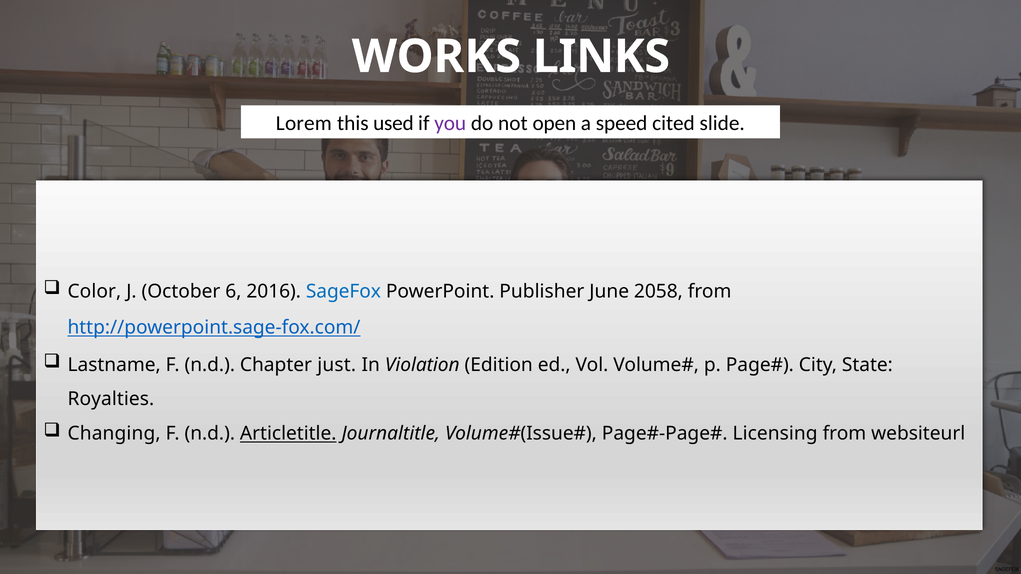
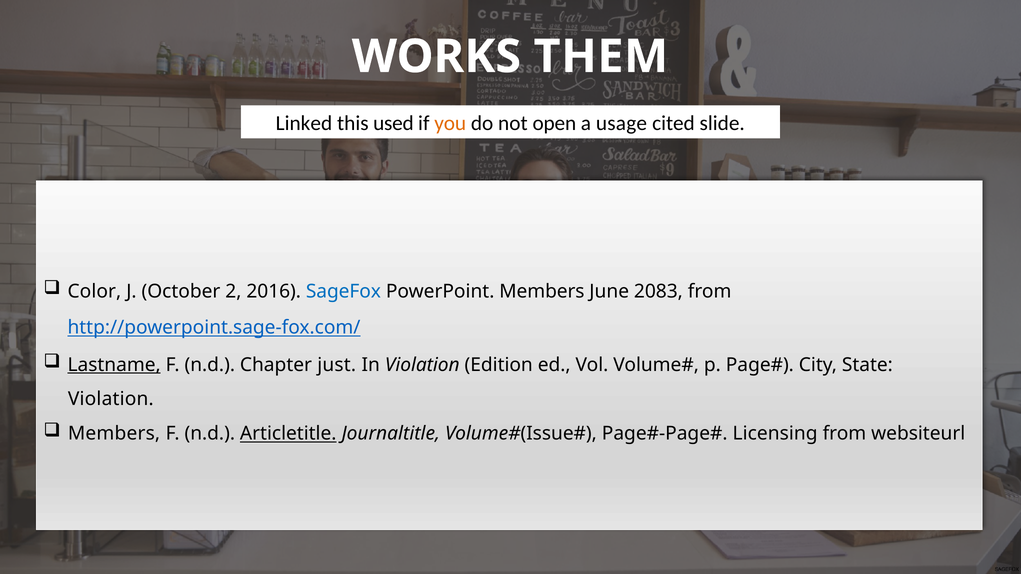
LINKS: LINKS -> THEM (601, 57)
Lorem: Lorem -> Linked (304, 123)
you colour: purple -> orange (450, 123)
speed: speed -> usage (621, 123)
6: 6 -> 2 (233, 291)
PowerPoint Publisher: Publisher -> Members (542, 291)
2058: 2058 -> 2083 (658, 291)
Lastname underline: none -> present (114, 365)
Royalties: Royalties -> Violation (111, 399)
Changing: Changing -> Members (114, 434)
